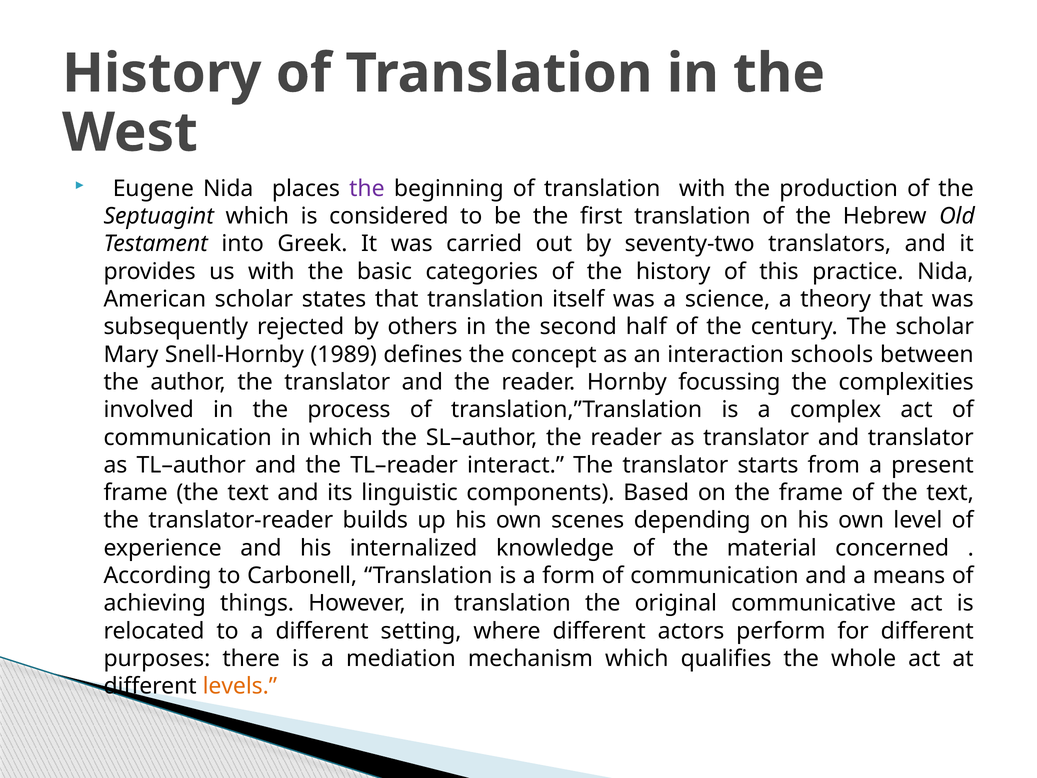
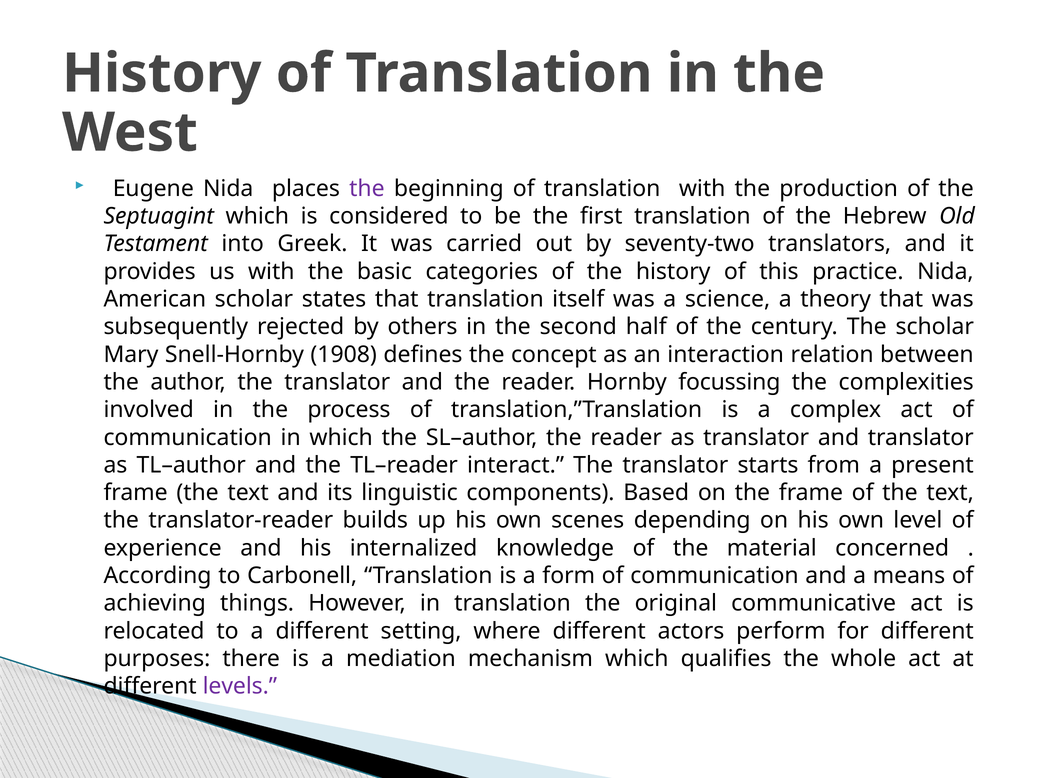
1989: 1989 -> 1908 (344, 354)
schools: schools -> relation (832, 354)
levels colour: orange -> purple (240, 686)
